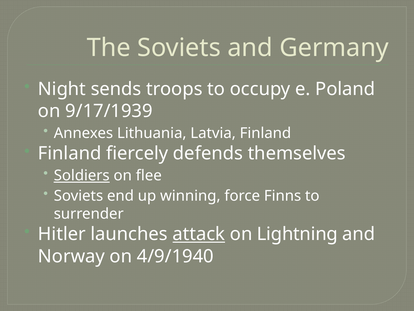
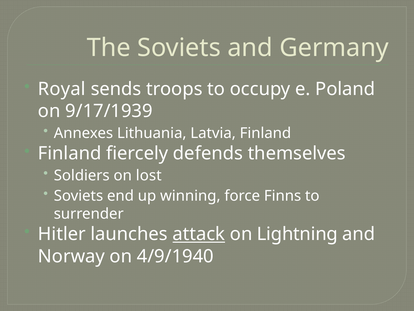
Night: Night -> Royal (62, 89)
Soldiers underline: present -> none (82, 175)
flee: flee -> lost (149, 175)
